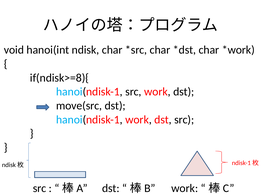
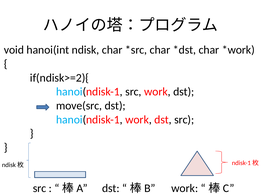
if(ndisk>=8){: if(ndisk>=8){ -> if(ndisk>=2){ (59, 78)
